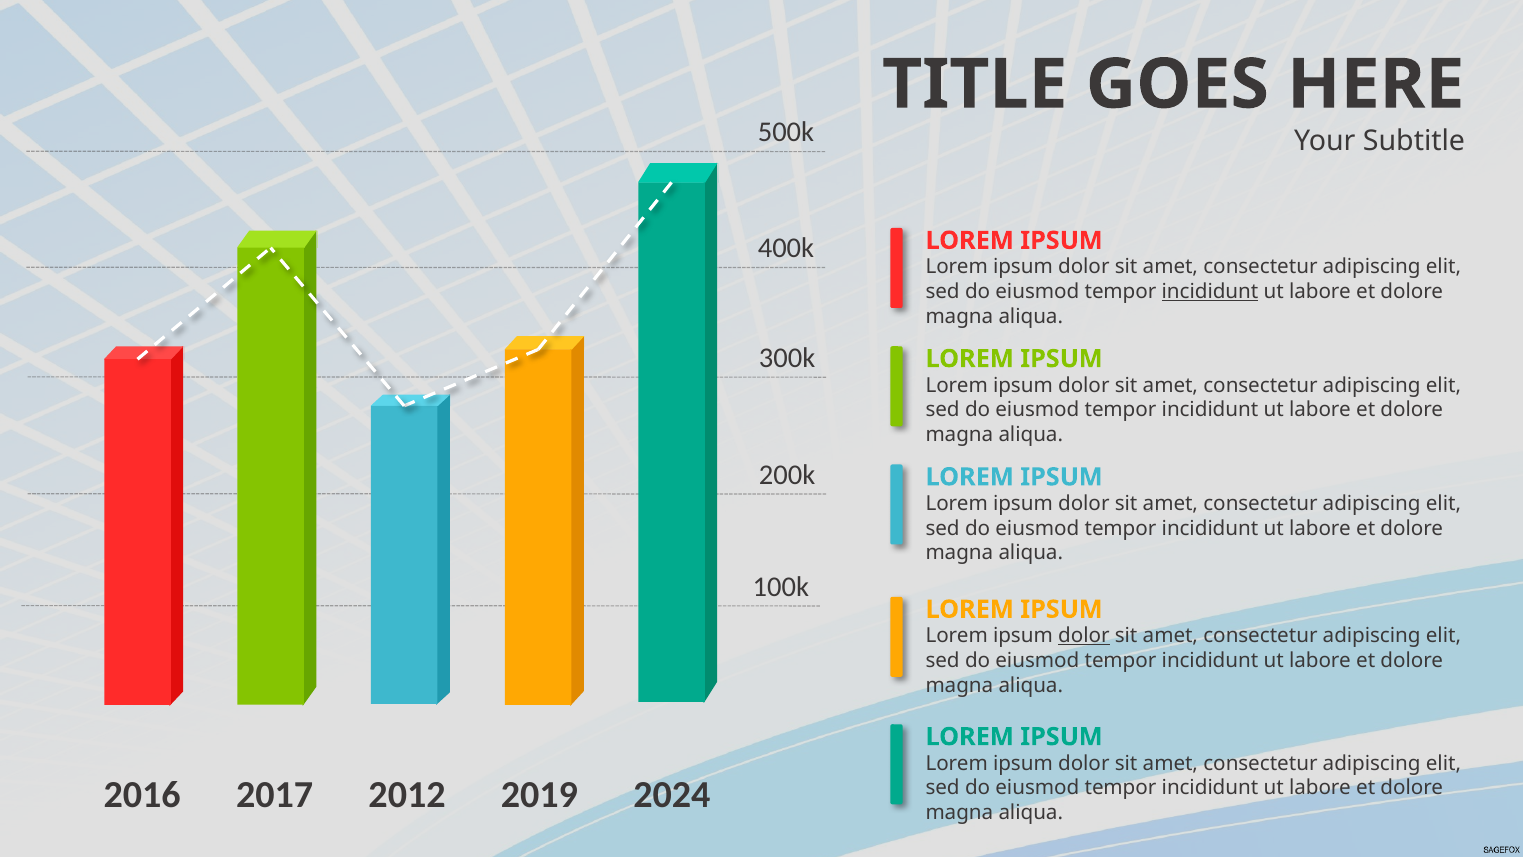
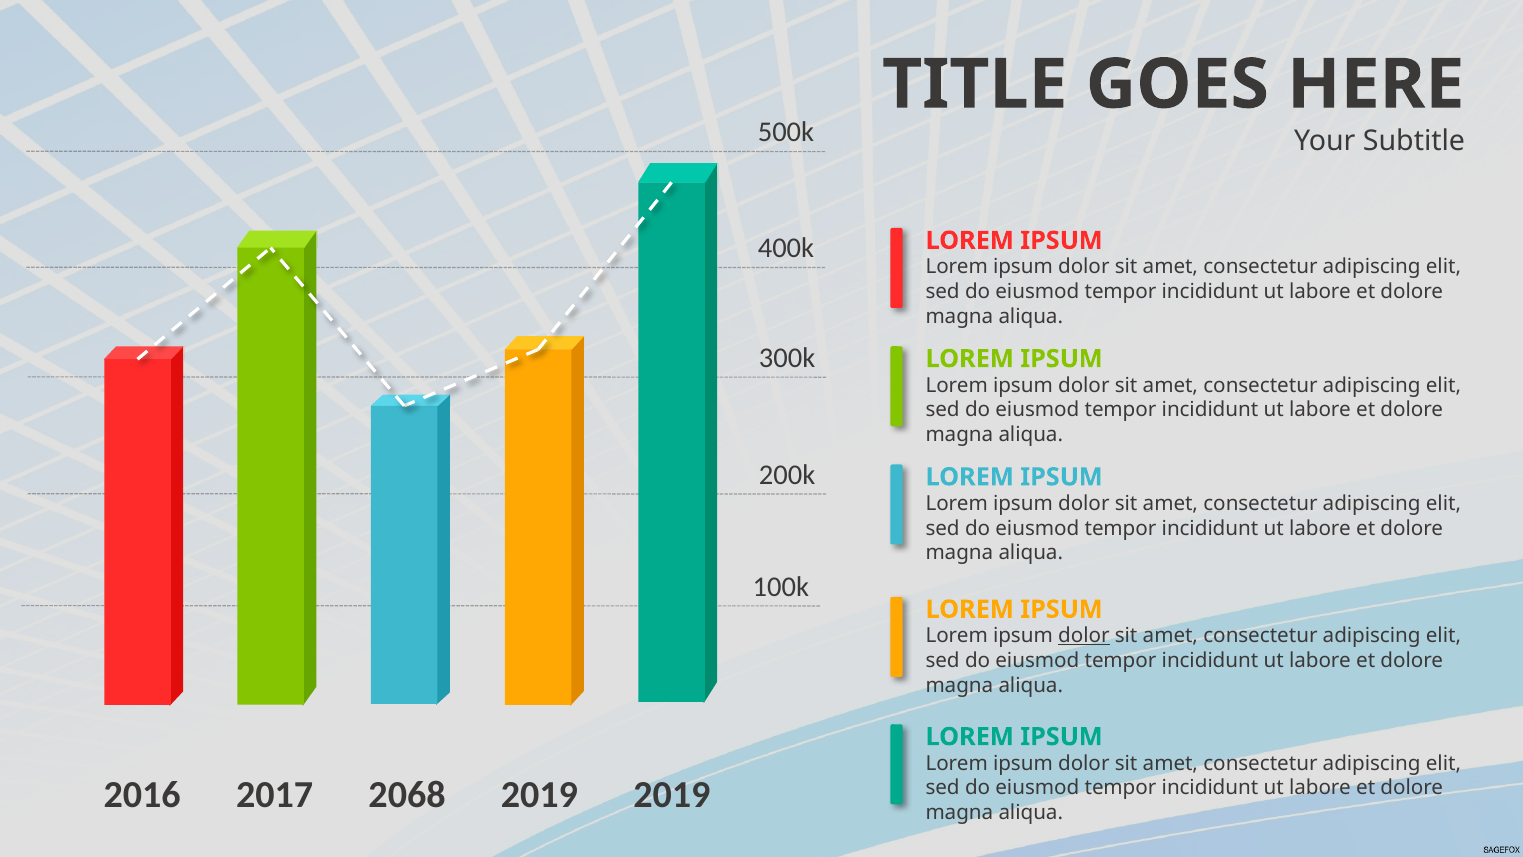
incididunt underline: present -> none (1210, 292)
2012: 2012 -> 2068 (407, 795)
2019 2024: 2024 -> 2019 (672, 795)
